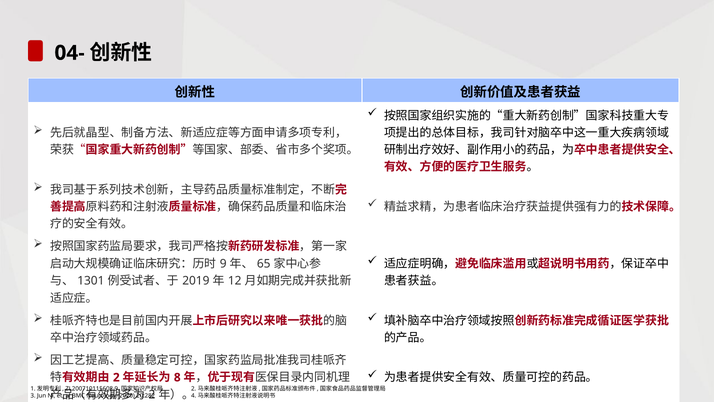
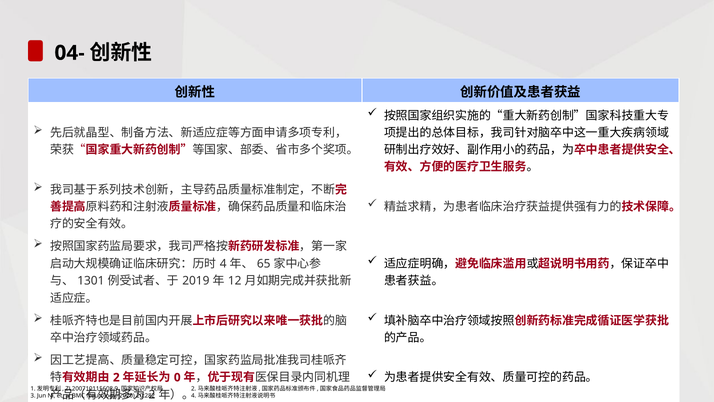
9: 9 -> 4 (223, 263)
8: 8 -> 0 (177, 377)
